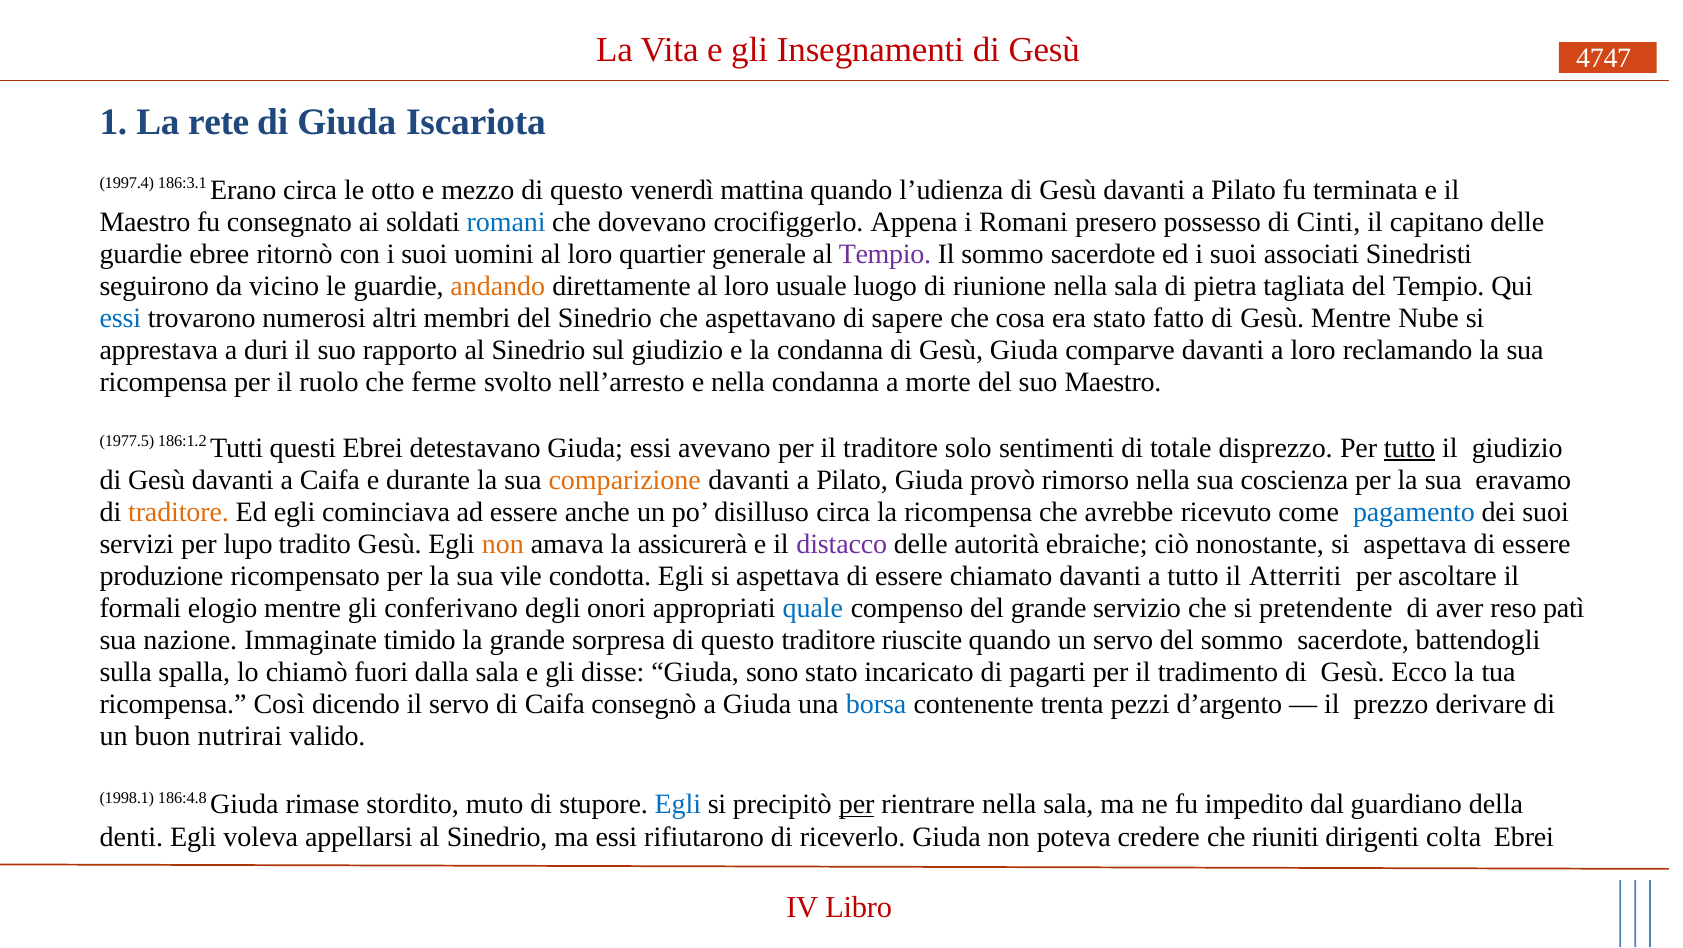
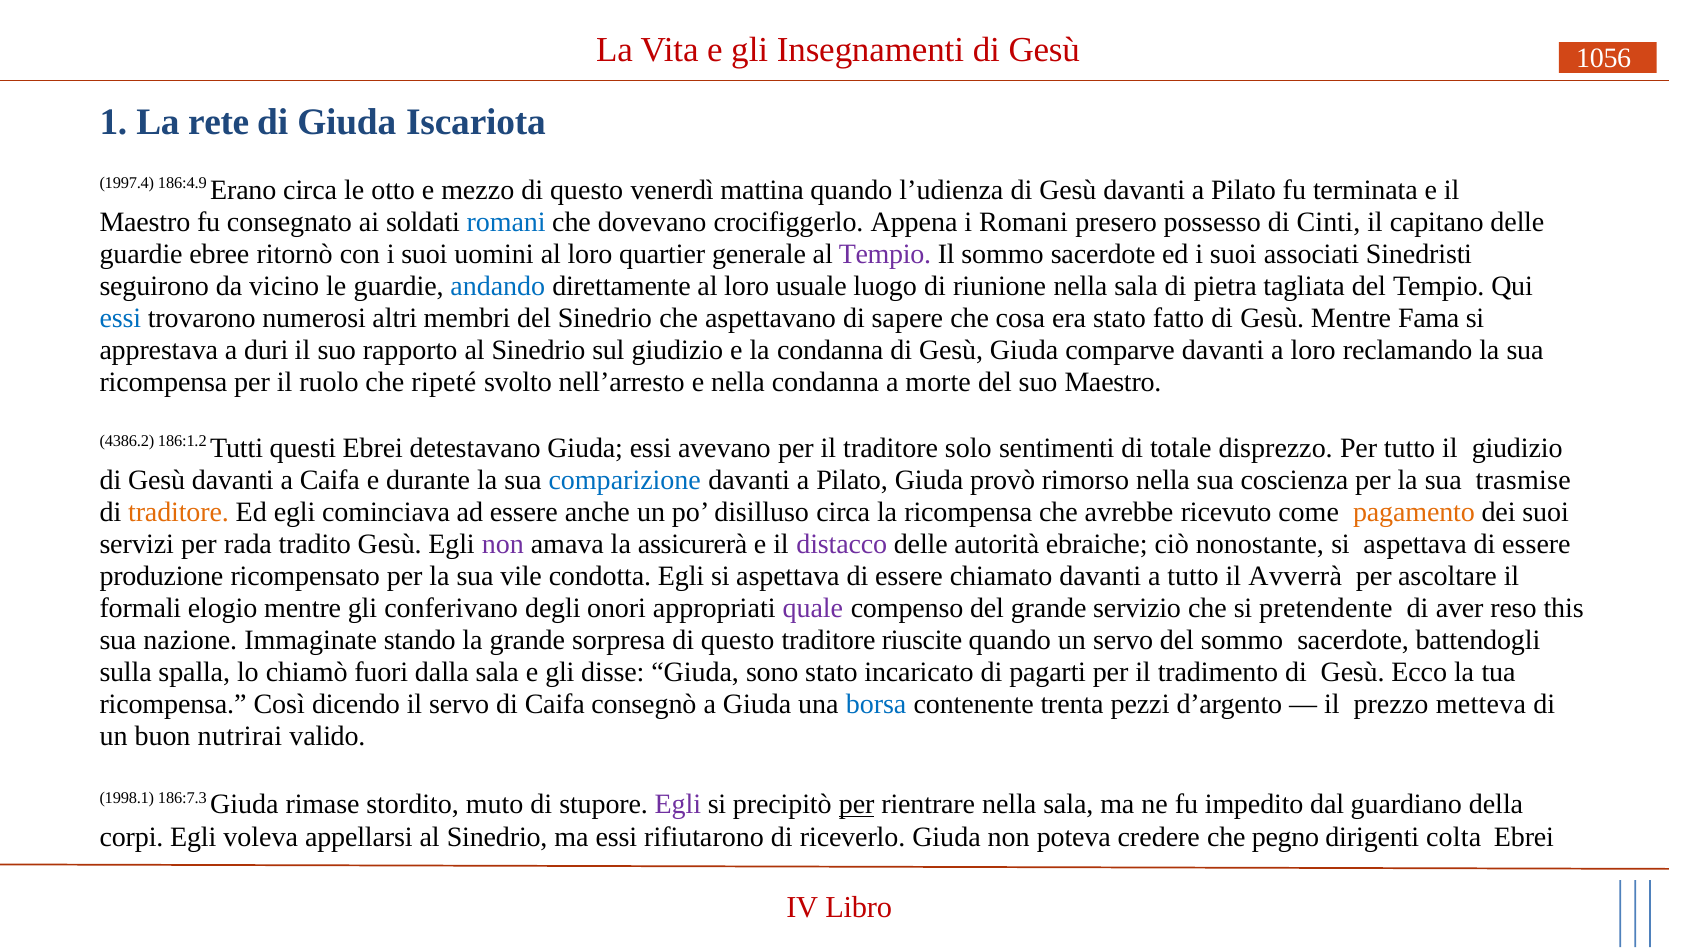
4747: 4747 -> 1056 (1604, 58)
186:3.1: 186:3.1 -> 186:4.9 (182, 183)
andando colour: orange -> blue (498, 286)
Nube: Nube -> Fama (1429, 318)
ferme: ferme -> ripeté (444, 382)
1977.5: 1977.5 -> 4386.2 (127, 441)
tutto underline: present -> none (1410, 448)
comparizione colour: orange -> blue (625, 480)
eravamo: eravamo -> trasmise (1523, 480)
pagamento colour: blue -> orange (1414, 512)
lupo: lupo -> rada (248, 544)
non colour: orange -> purple (503, 544)
Atterriti: Atterriti -> Avverrà (1295, 576)
quale colour: blue -> purple (813, 608)
patì: patì -> this (1564, 608)
timido: timido -> stando (420, 640)
derivare: derivare -> metteva (1481, 704)
186:4.8: 186:4.8 -> 186:7.3 (182, 798)
Egli colour: blue -> purple (678, 804)
denti: denti -> corpi (131, 837)
riuniti: riuniti -> pegno (1286, 837)
